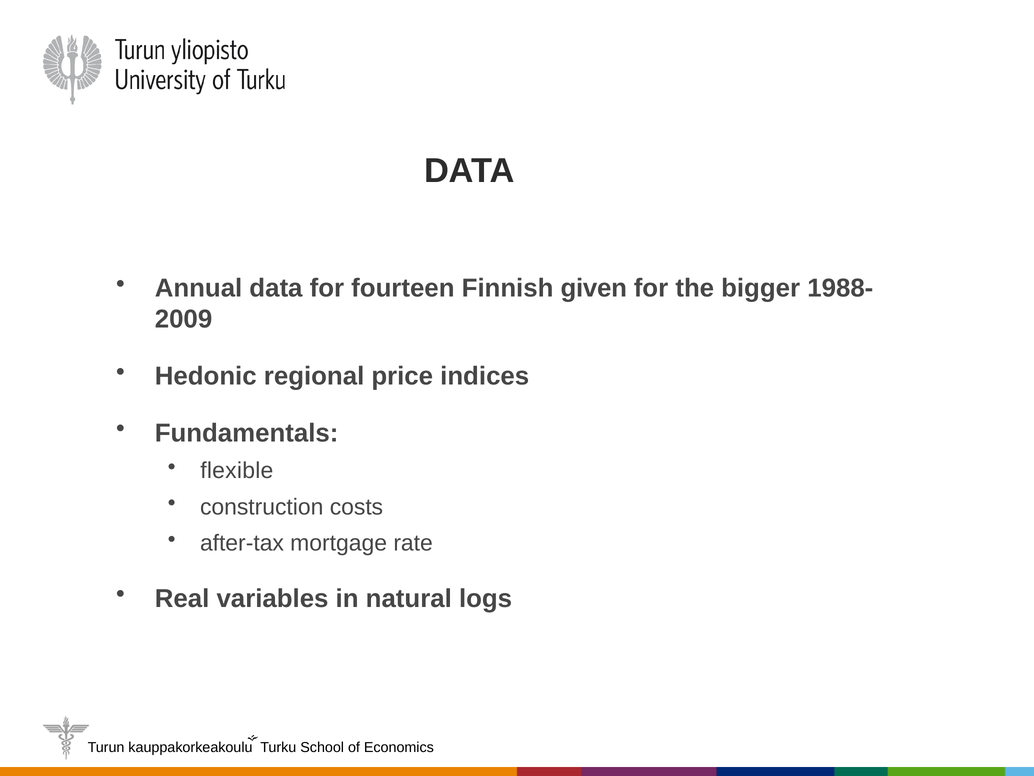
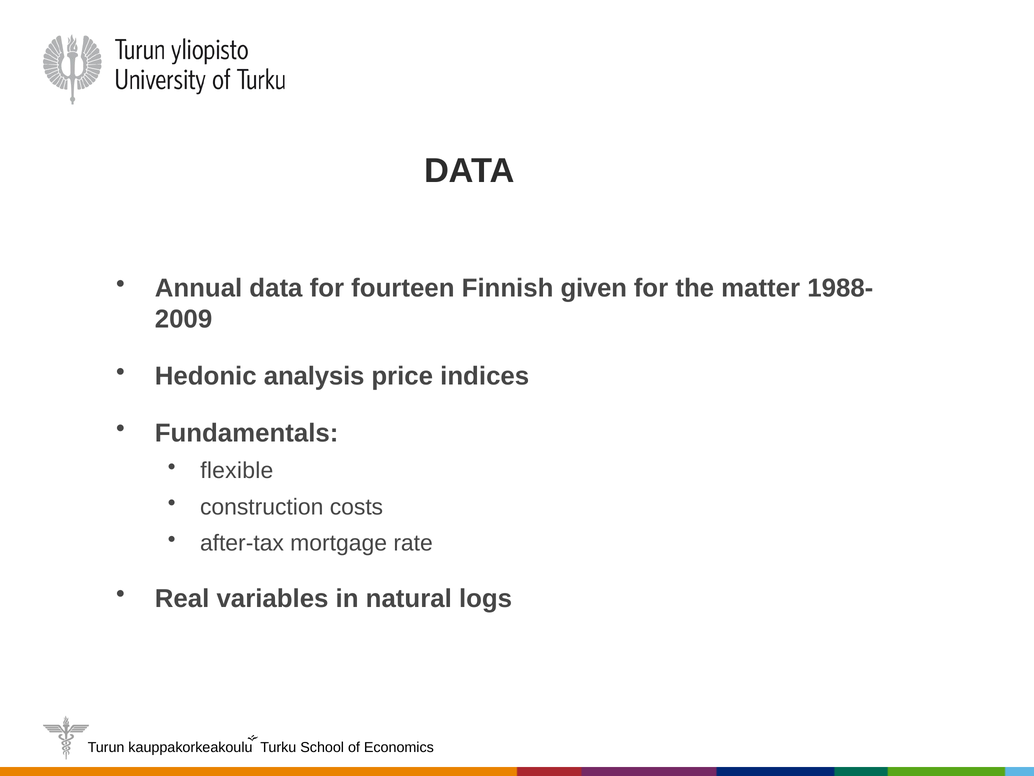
bigger: bigger -> matter (761, 288)
regional: regional -> analysis (314, 376)
